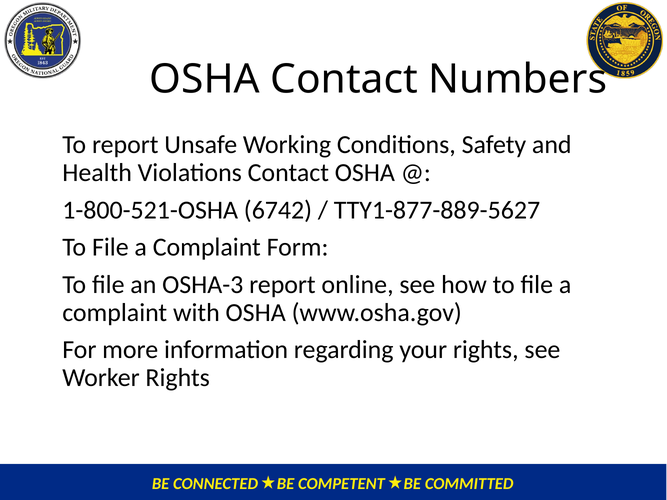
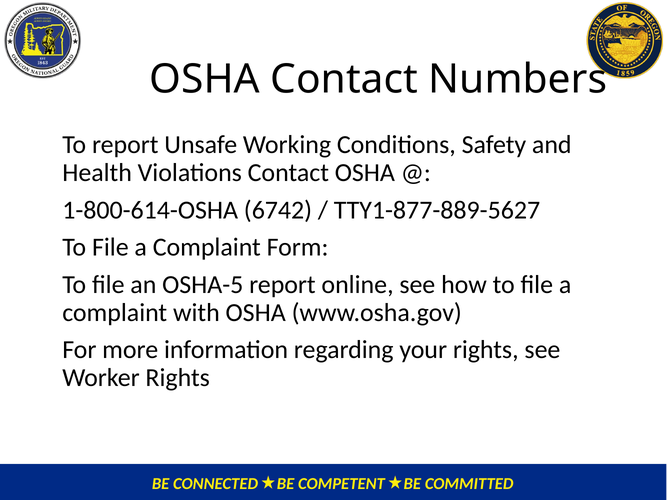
1-800-521-OSHA: 1-800-521-OSHA -> 1-800-614-OSHA (150, 210)
OSHA-3: OSHA-3 -> OSHA-5 (203, 285)
